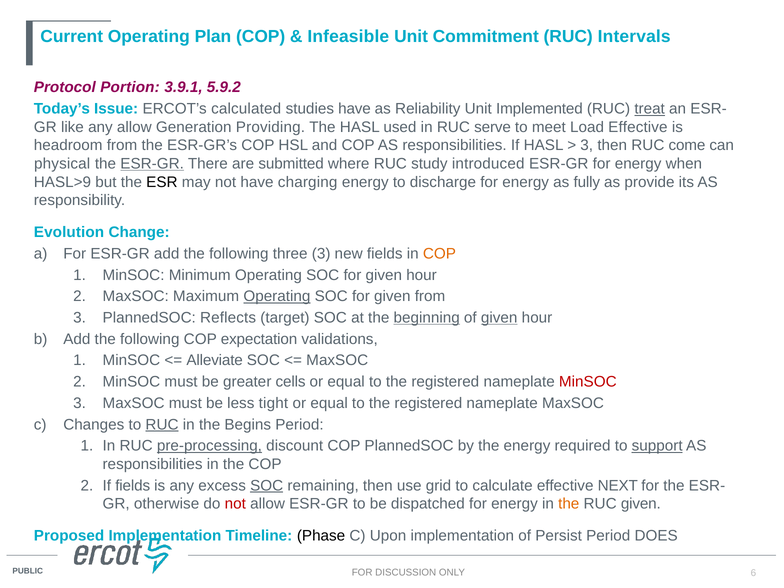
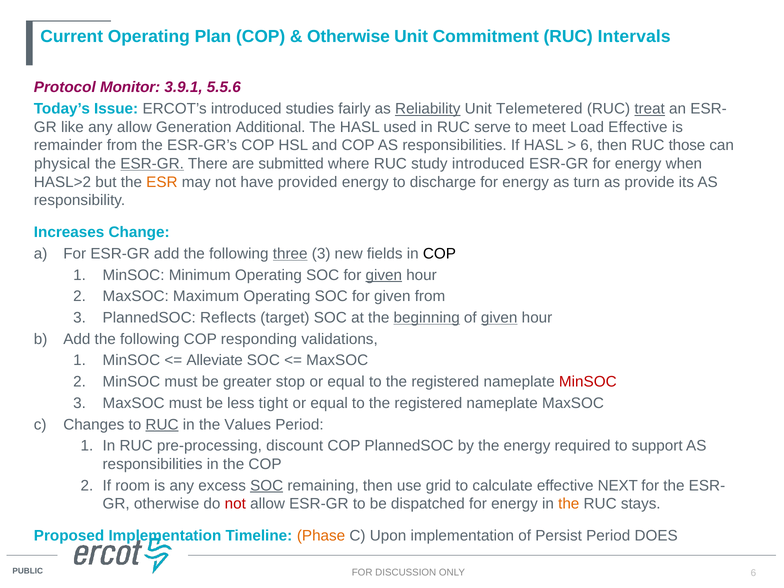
Infeasible: Infeasible -> Otherwise (348, 36)
Portion: Portion -> Monitor (130, 87)
5.9.2: 5.9.2 -> 5.5.6 (224, 87)
ERCOT’s calculated: calculated -> introduced (246, 109)
studies have: have -> fairly (354, 109)
Reliability underline: none -> present (428, 109)
Implemented: Implemented -> Telemetered (539, 109)
Providing: Providing -> Additional (271, 127)
headroom: headroom -> remainder (68, 145)
3: 3 -> 6 (587, 145)
come: come -> those (687, 145)
HASL>9: HASL>9 -> HASL>2 (62, 182)
ESR colour: black -> orange (162, 182)
charging: charging -> provided (308, 182)
fully: fully -> turn (587, 182)
Evolution: Evolution -> Increases (69, 232)
three underline: none -> present (290, 254)
COP colour: orange -> black (439, 254)
given underline: none -> present (384, 275)
Operating underline: present -> none (277, 296)
expectation: expectation -> responding (259, 339)
cells: cells -> stop (290, 382)
Begins: Begins -> Values (248, 425)
pre-processing underline: present -> none (209, 446)
support underline: present -> none (657, 446)
If fields: fields -> room (133, 486)
RUC given: given -> stays (641, 504)
Phase colour: black -> orange (321, 536)
